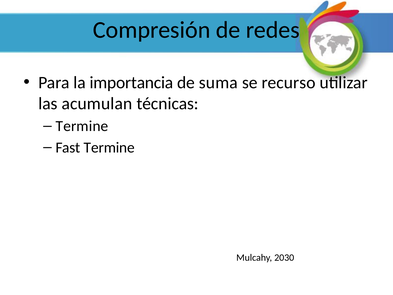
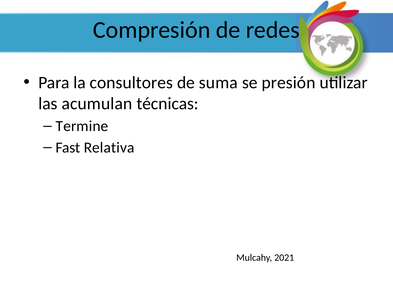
importancia: importancia -> consultores (131, 82)
recurso: recurso -> presión (288, 82)
Fast Termine: Termine -> Relativa (109, 147)
2030: 2030 -> 2021 (284, 257)
